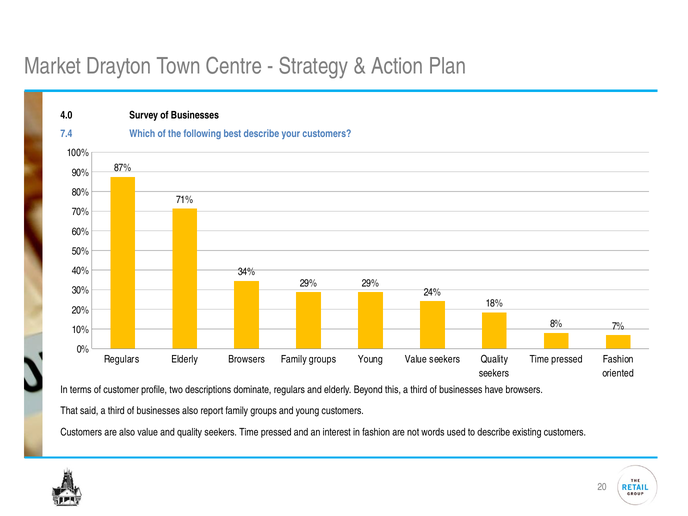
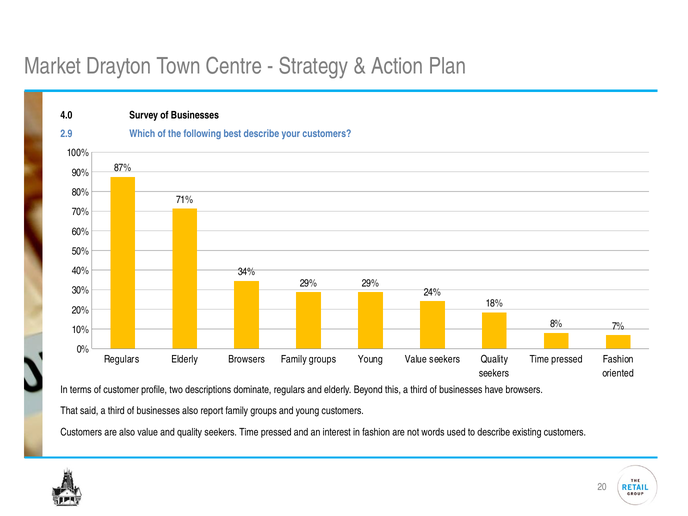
7.4: 7.4 -> 2.9 (66, 134)
